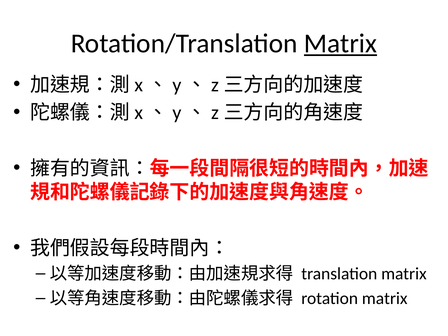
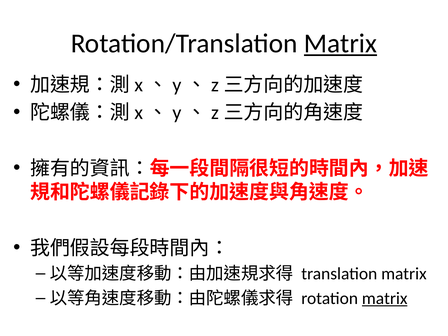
matrix underline: none -> present (385, 298)
